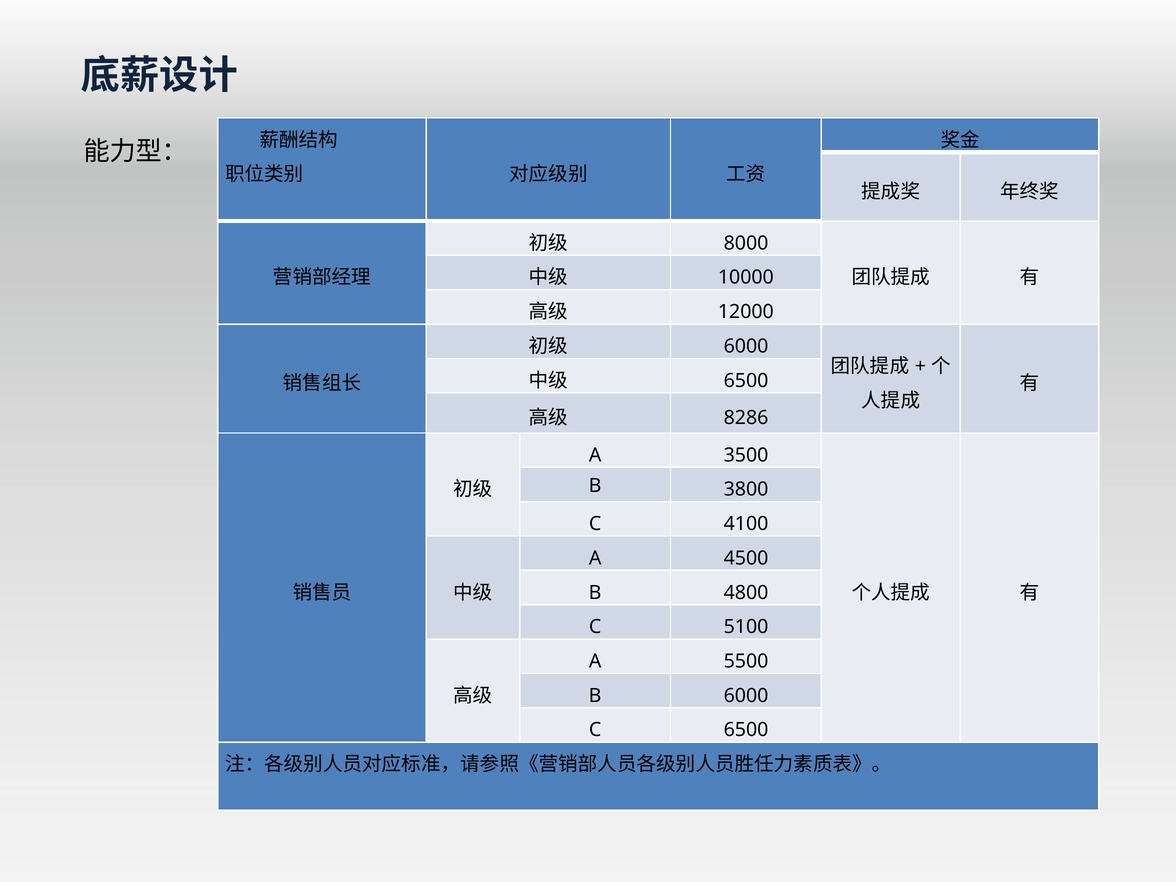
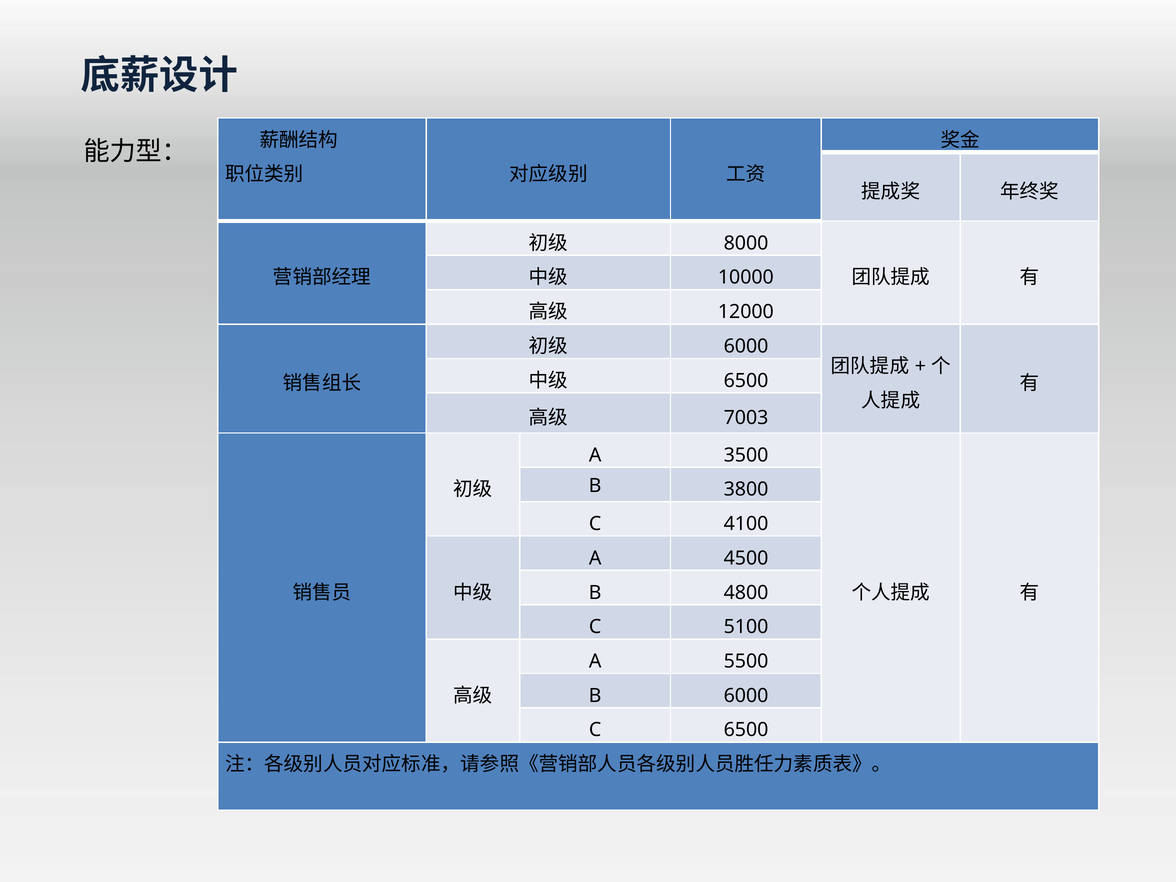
8286: 8286 -> 7003 (746, 418)
